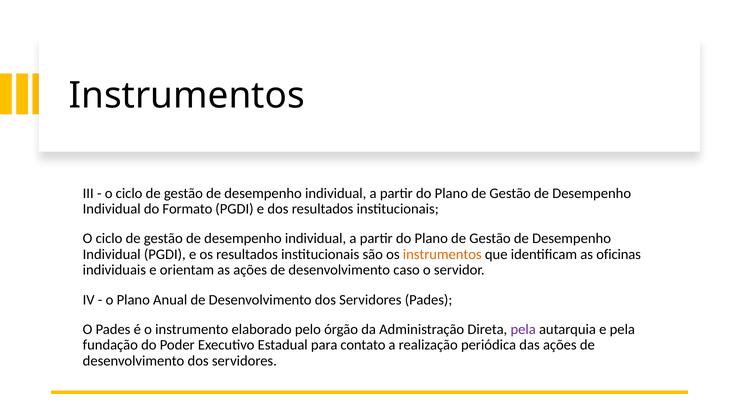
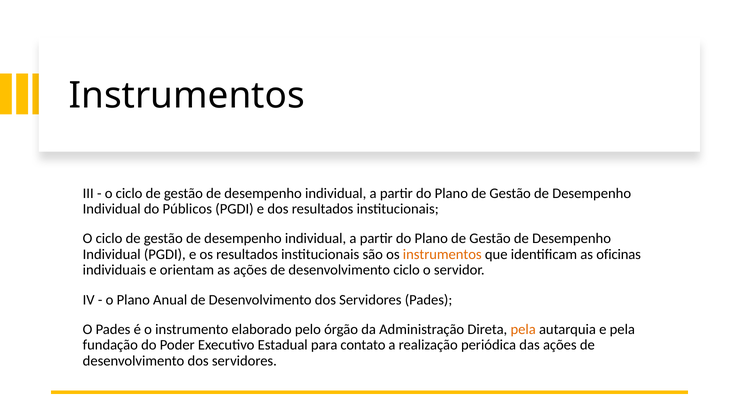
Formato: Formato -> Públicos (187, 209)
desenvolvimento caso: caso -> ciclo (407, 271)
pela colour: purple -> orange (523, 330)
